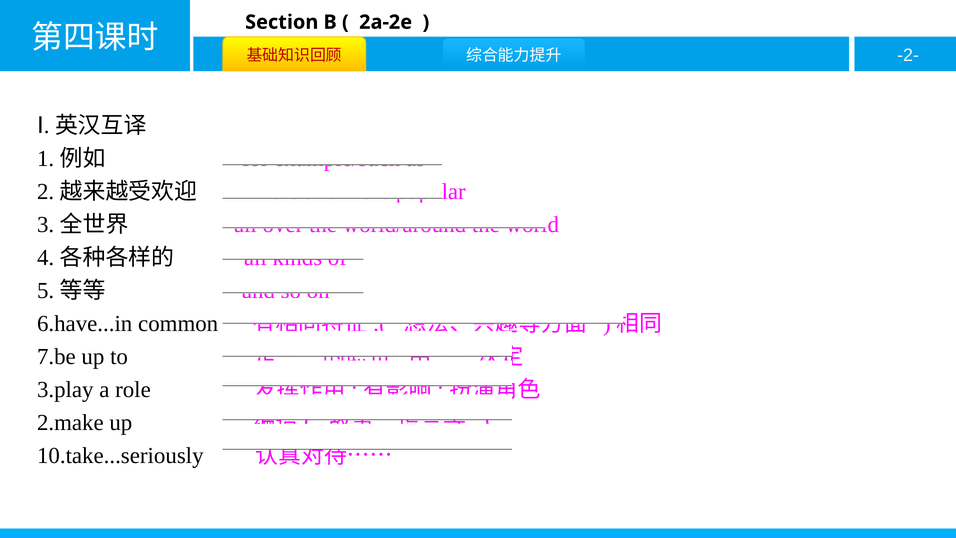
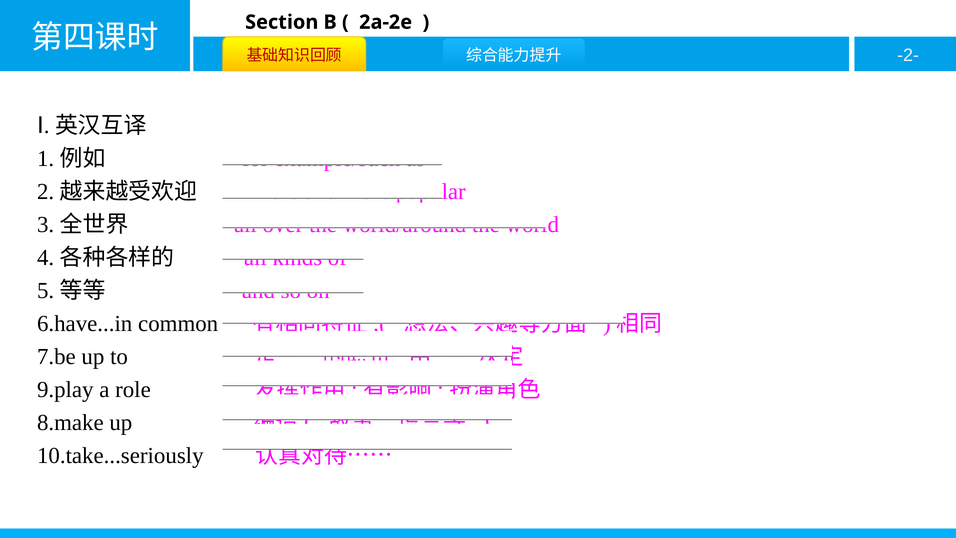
3.play: 3.play -> 9.play (65, 389)
2.make: 2.make -> 8.make (70, 422)
